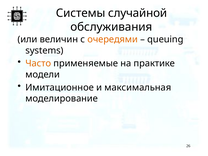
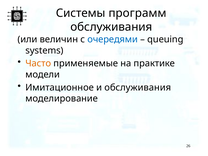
случайной: случайной -> программ (137, 13)
очередями colour: orange -> blue (113, 39)
и максимальная: максимальная -> обслуживания (138, 87)
